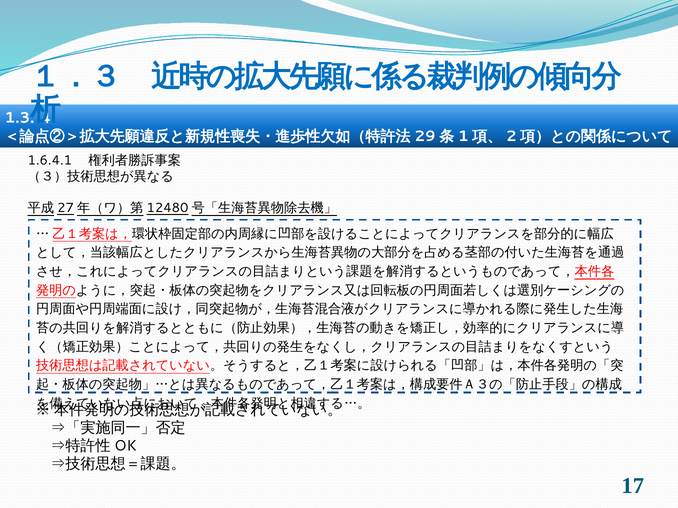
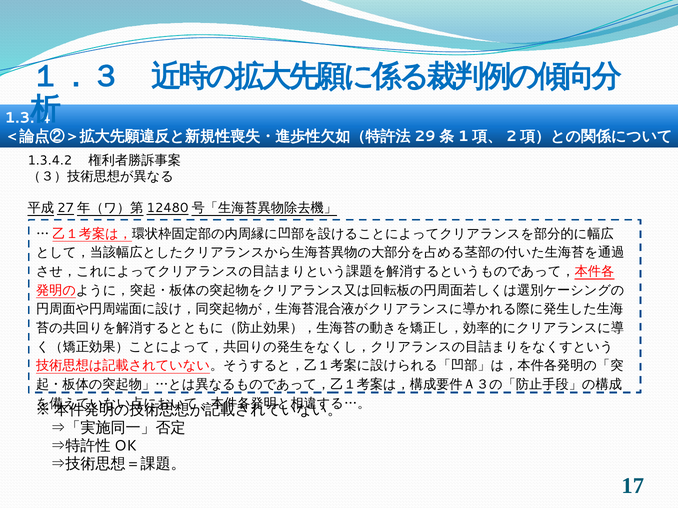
1.6.4.1: 1.6.4.1 -> 1.3.4.2 (50, 161)
